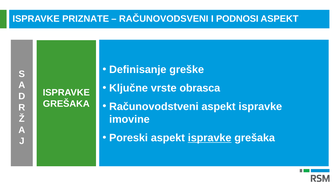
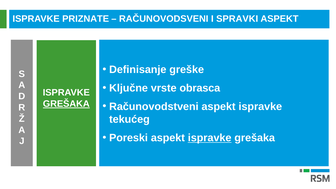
PODNOSI: PODNOSI -> SPRAVKI (237, 19)
GREŠAKA underline: none -> present (66, 104)
imovine: imovine -> tekućeg (129, 119)
